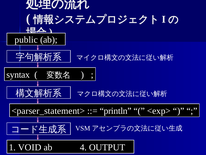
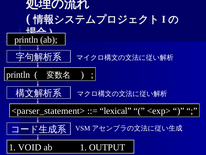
public: public -> println (26, 40)
syntax: syntax -> println (18, 75)
println: println -> lexical (116, 111)
ab 4: 4 -> 1 (83, 147)
